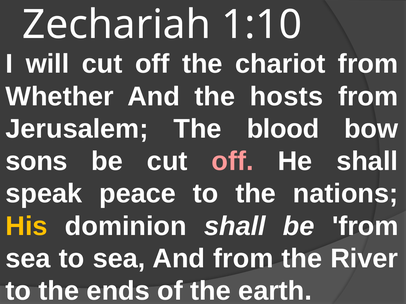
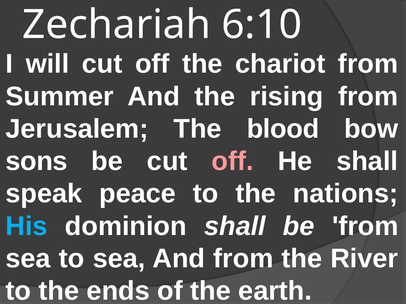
1:10: 1:10 -> 6:10 (262, 25)
Whether: Whether -> Summer (60, 97)
hosts: hosts -> rising (287, 97)
His colour: yellow -> light blue (27, 227)
